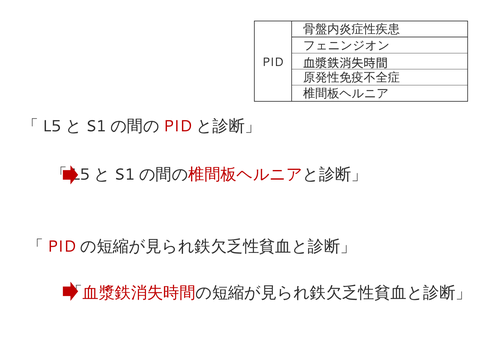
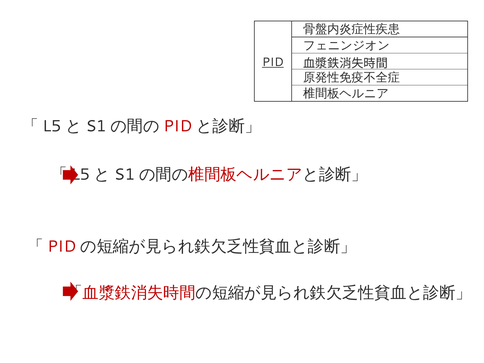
PID underline: none -> present (273, 62)
